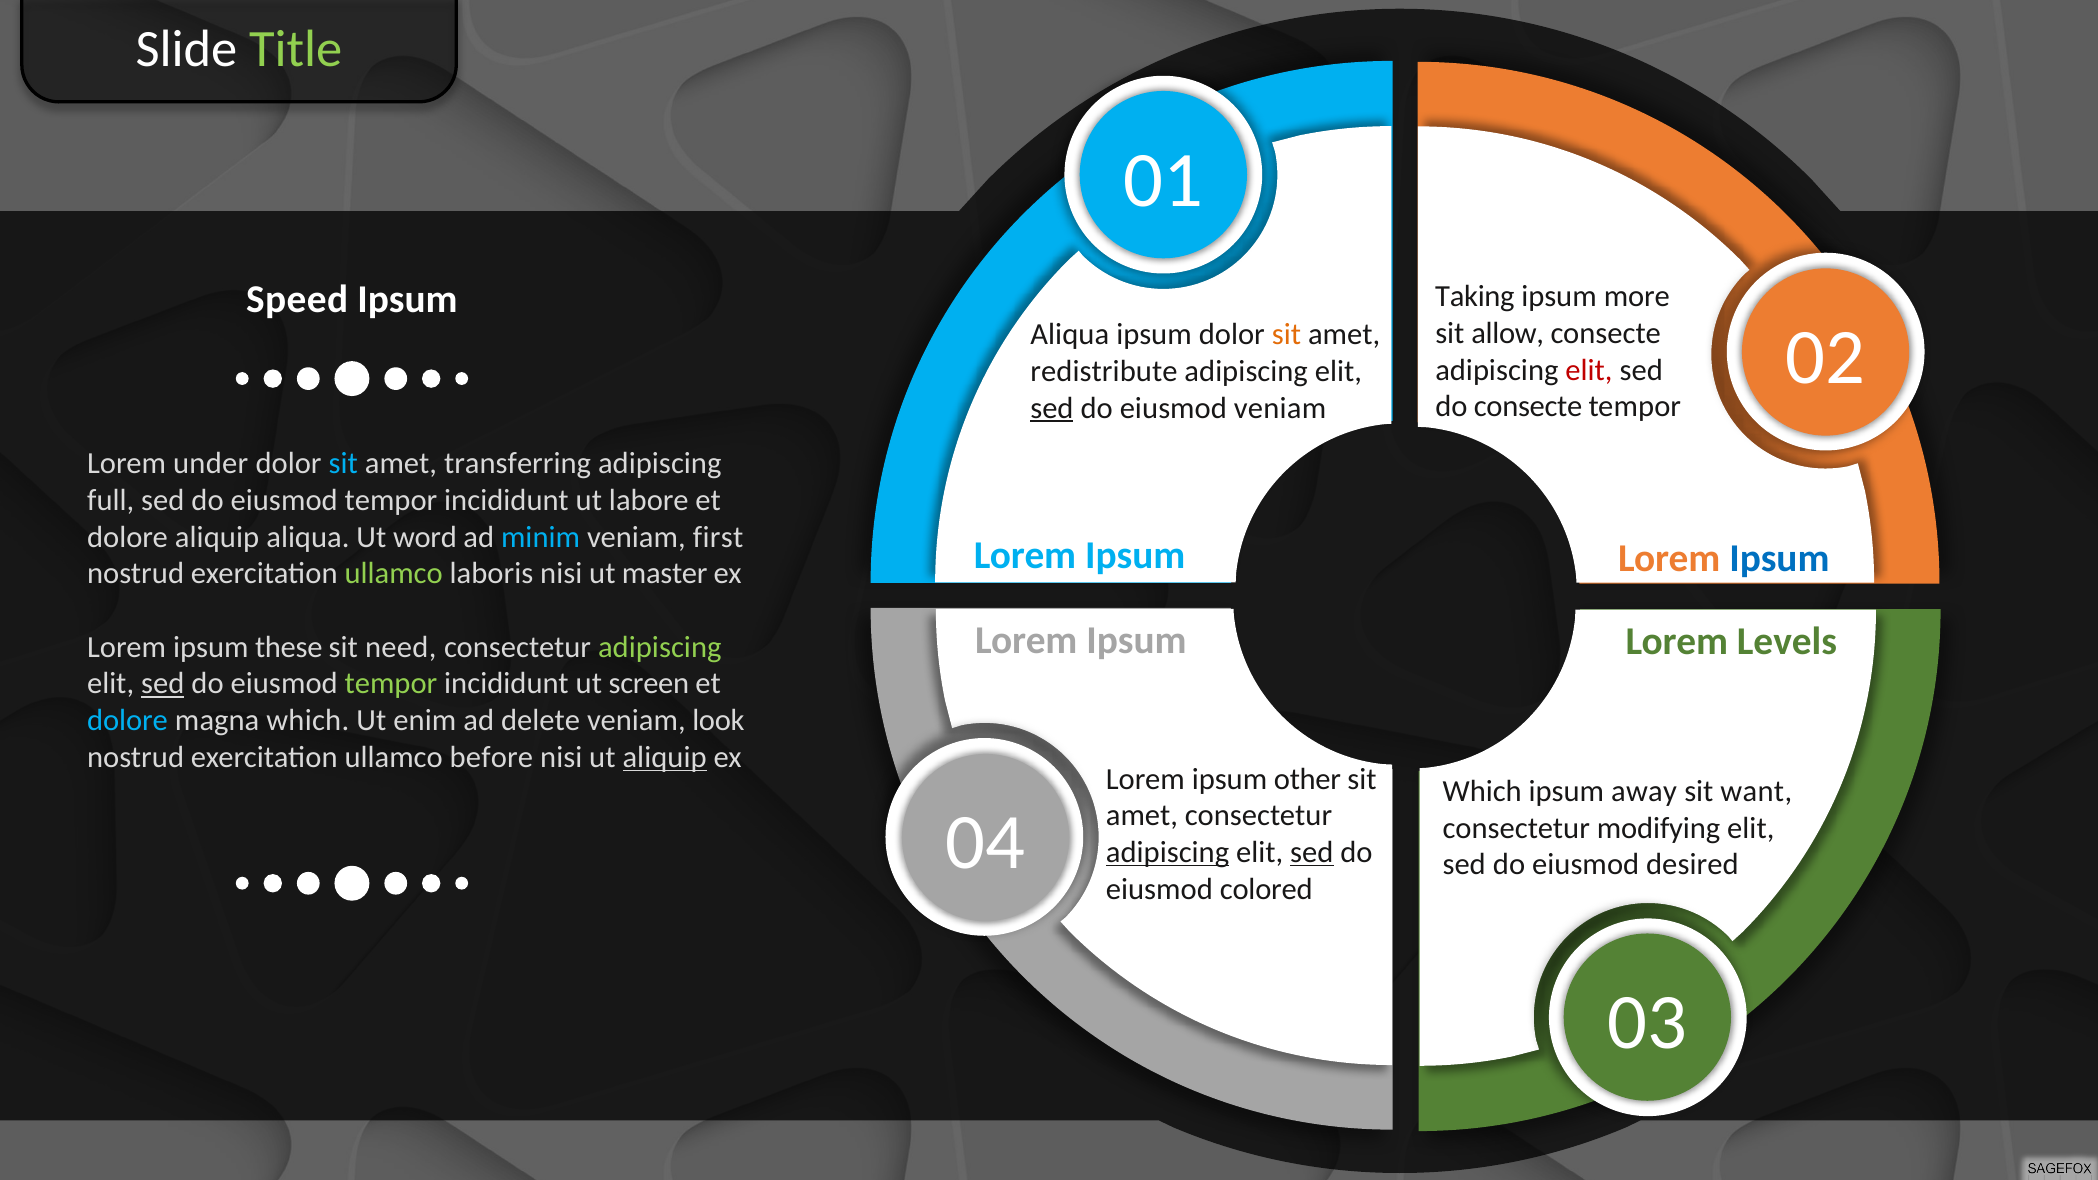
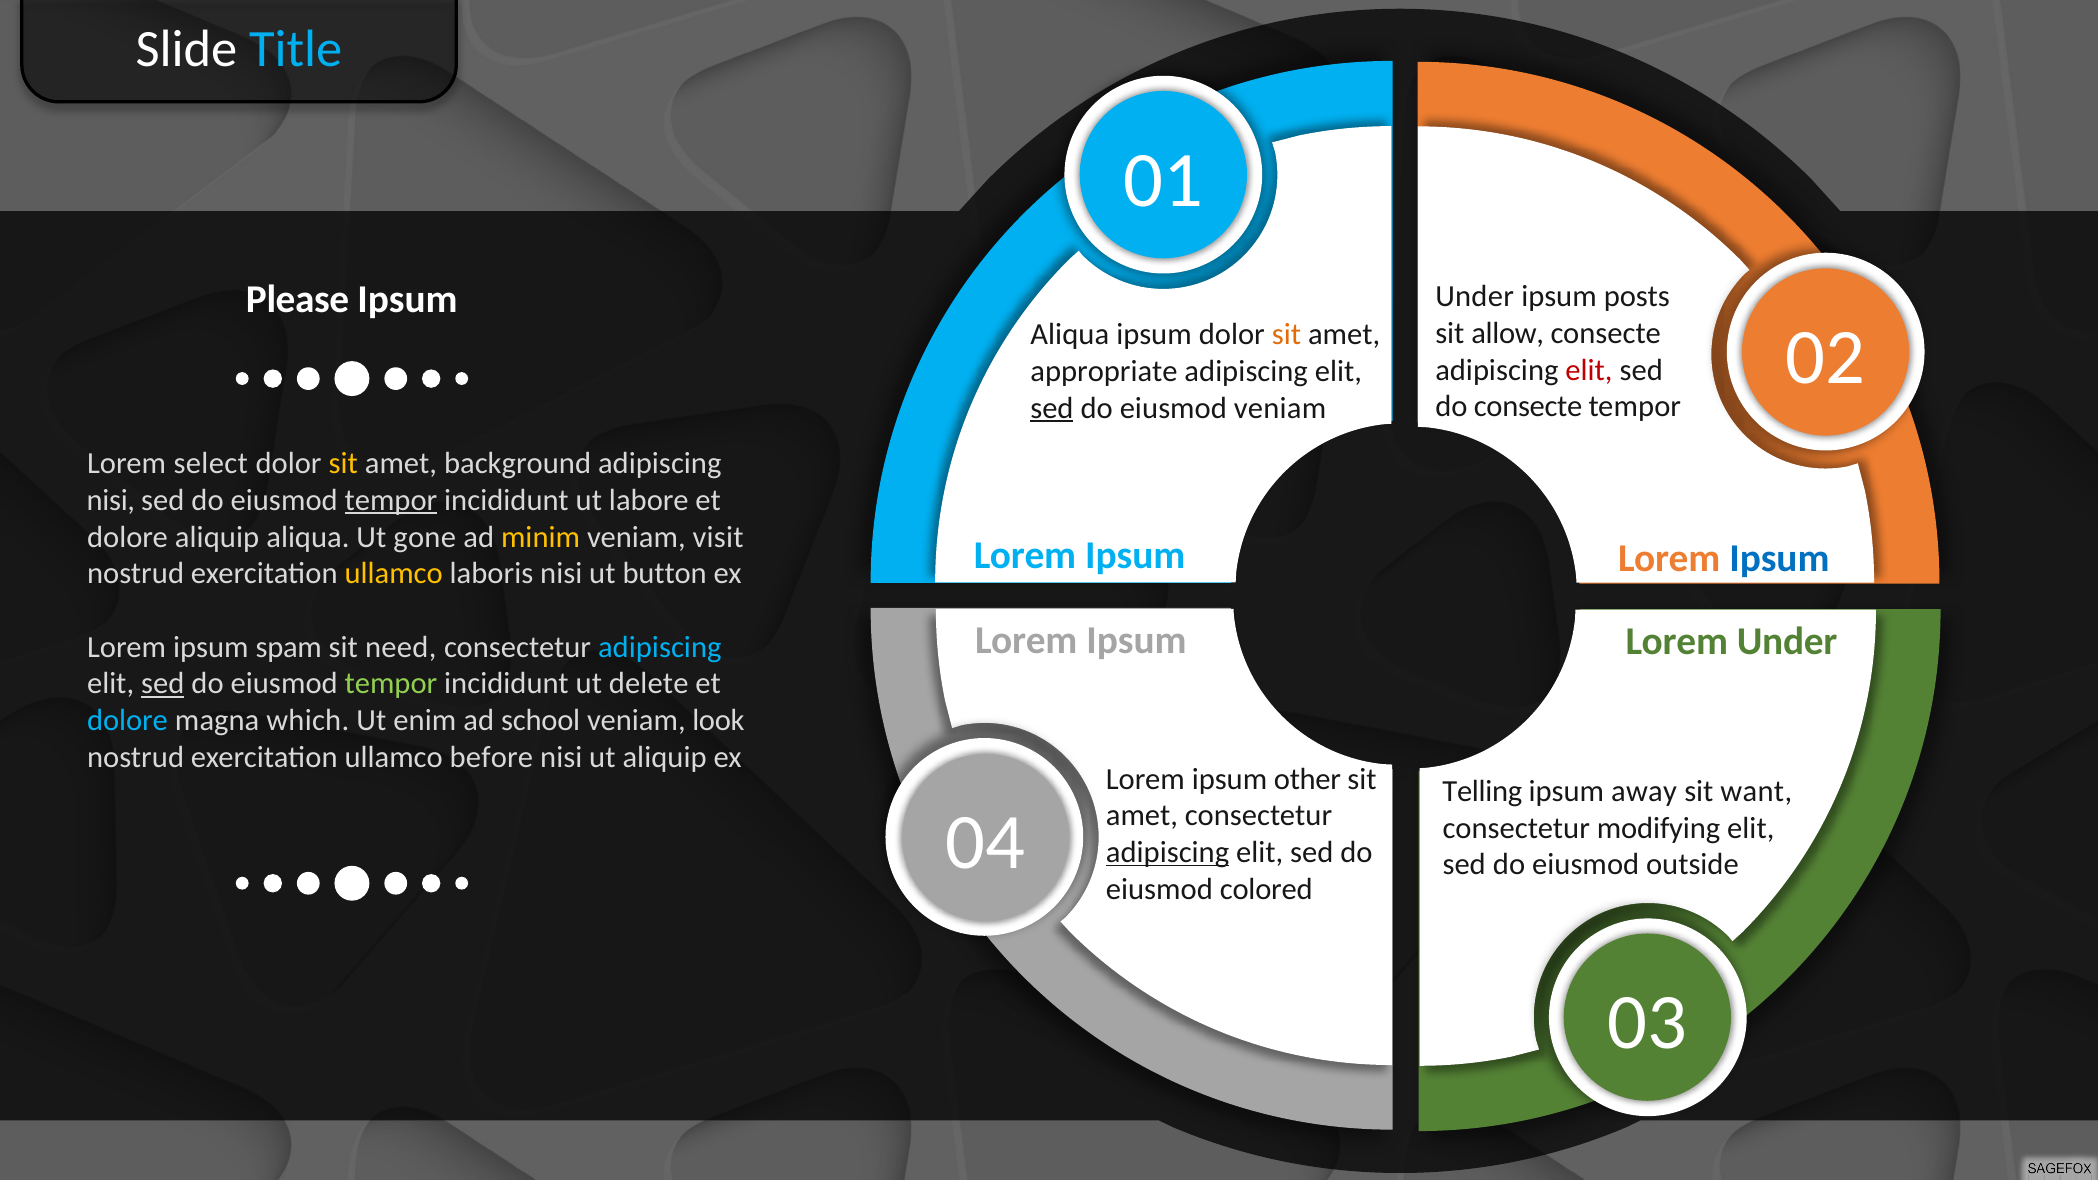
Title colour: light green -> light blue (296, 50)
Speed: Speed -> Please (298, 300)
Taking: Taking -> Under (1475, 297)
more: more -> posts (1637, 297)
redistribute: redistribute -> appropriate (1104, 371)
under: under -> select (211, 463)
sit colour: light blue -> yellow (343, 463)
transferring: transferring -> background (518, 463)
full: full -> nisi (111, 500)
tempor underline: none -> present (391, 500)
word: word -> gone (425, 537)
minim colour: light blue -> yellow (541, 537)
first: first -> visit (718, 537)
ullamco colour: light green -> yellow (394, 574)
master: master -> button (665, 574)
Lorem Levels: Levels -> Under (1787, 641)
these: these -> spam (289, 647)
adipiscing colour: light green -> light blue (660, 647)
screen: screen -> delete (649, 684)
delete: delete -> school (541, 721)
aliquip underline: present -> none (665, 757)
Which: Which -> Telling (1482, 791)
sed underline: present -> none (1312, 852)
desired: desired -> outside (1692, 865)
